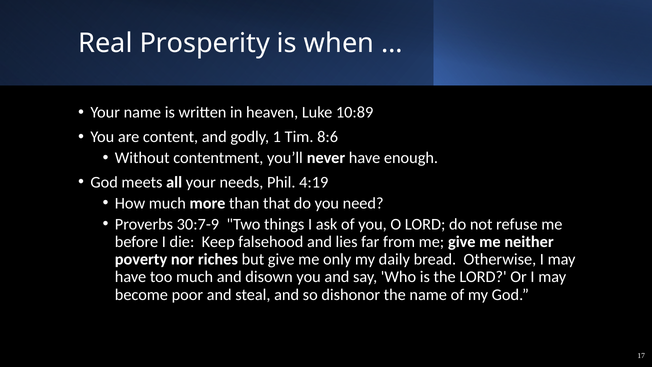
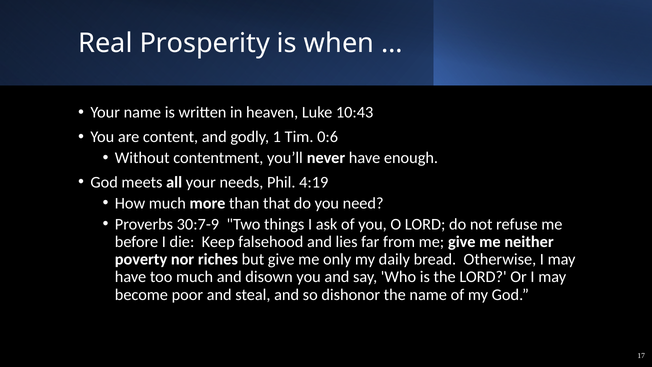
10:89: 10:89 -> 10:43 (355, 112)
8:6: 8:6 -> 0:6 (328, 137)
